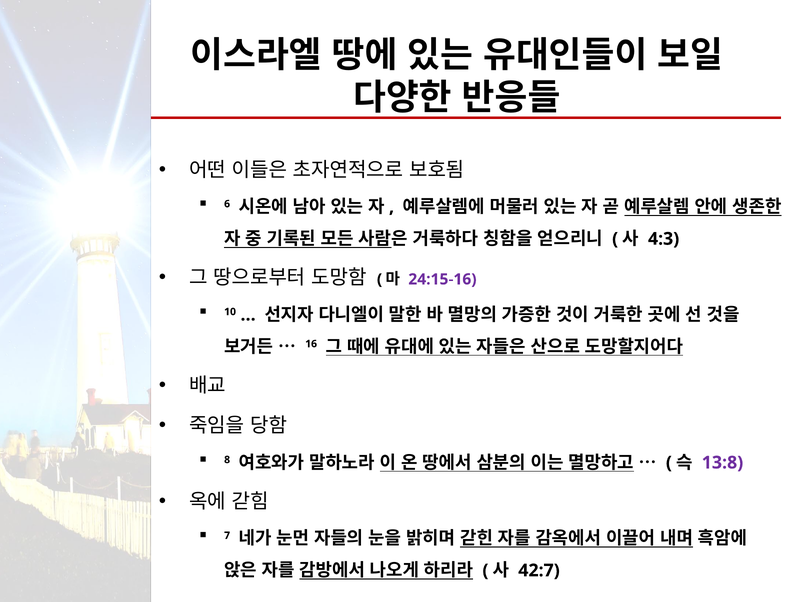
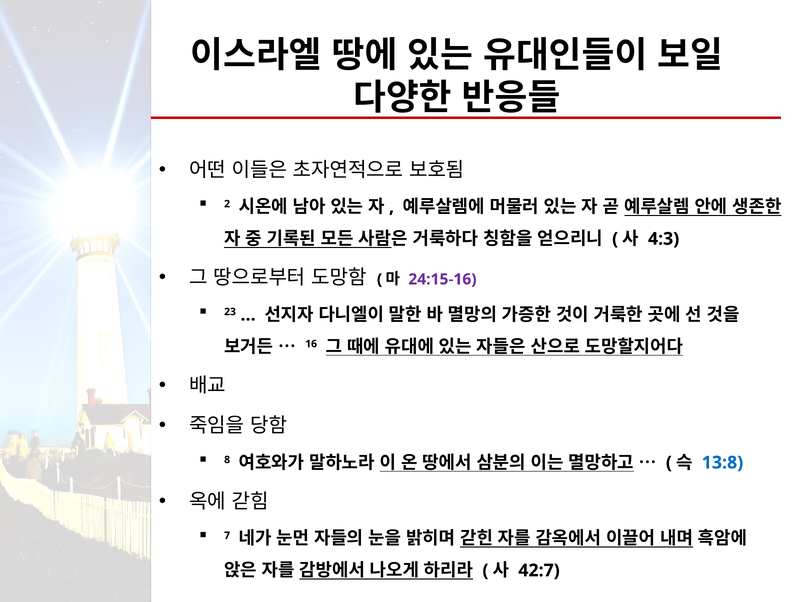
6: 6 -> 2 (227, 204)
10: 10 -> 23 (230, 312)
13:8 colour: purple -> blue (722, 463)
